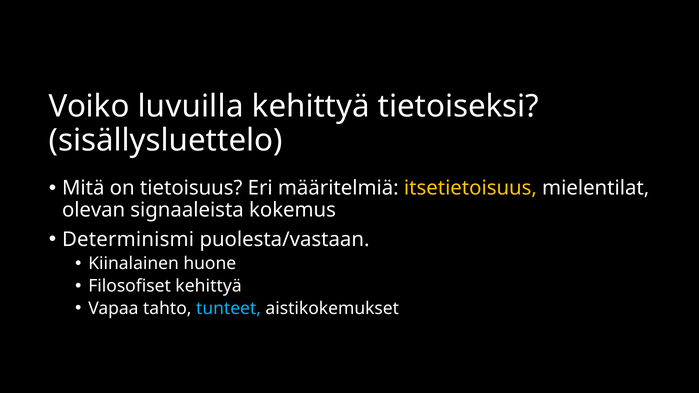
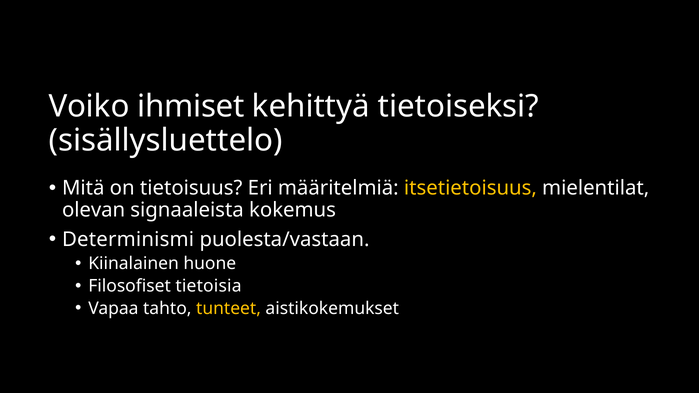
luvuilla: luvuilla -> ihmiset (191, 107)
Filosofiset kehittyä: kehittyä -> tietoisia (209, 286)
tunteet colour: light blue -> yellow (229, 309)
